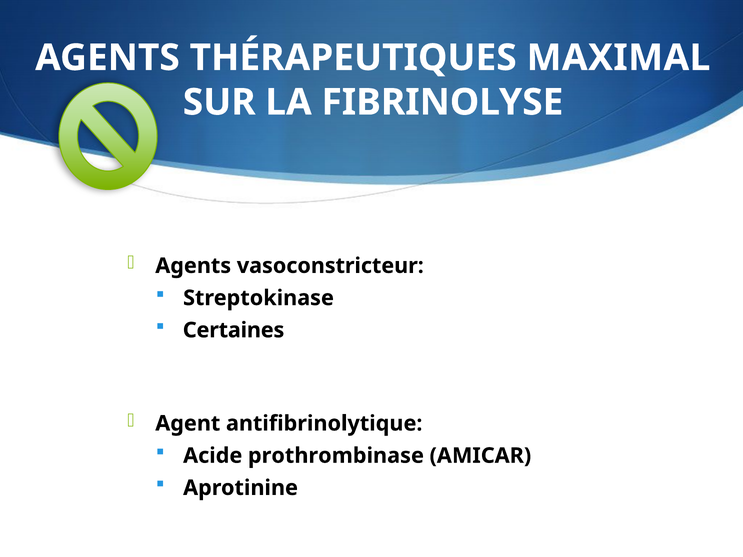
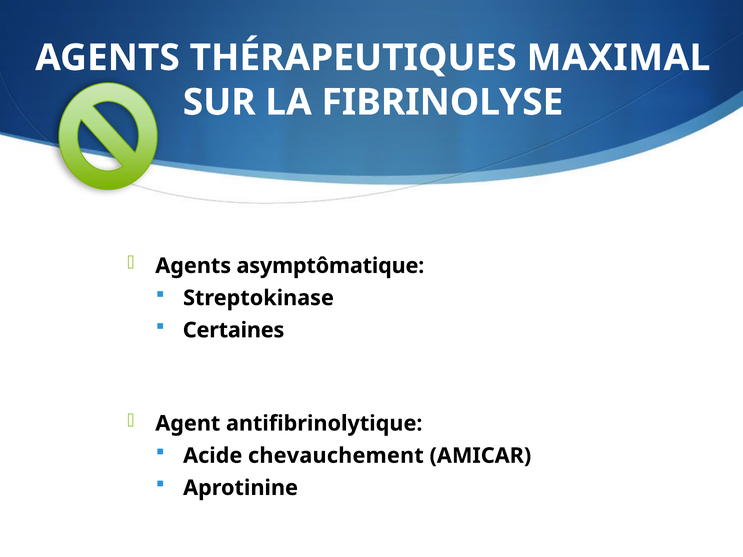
vasoconstricteur: vasoconstricteur -> asymptômatique (330, 266)
prothrombinase: prothrombinase -> chevauchement (336, 456)
